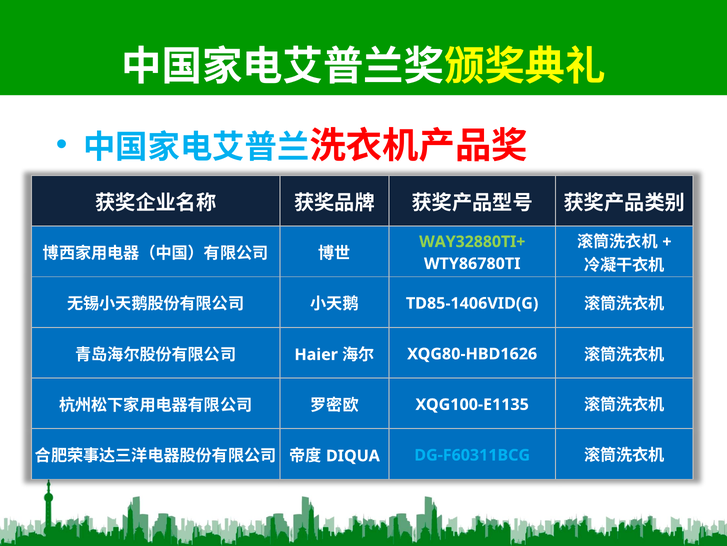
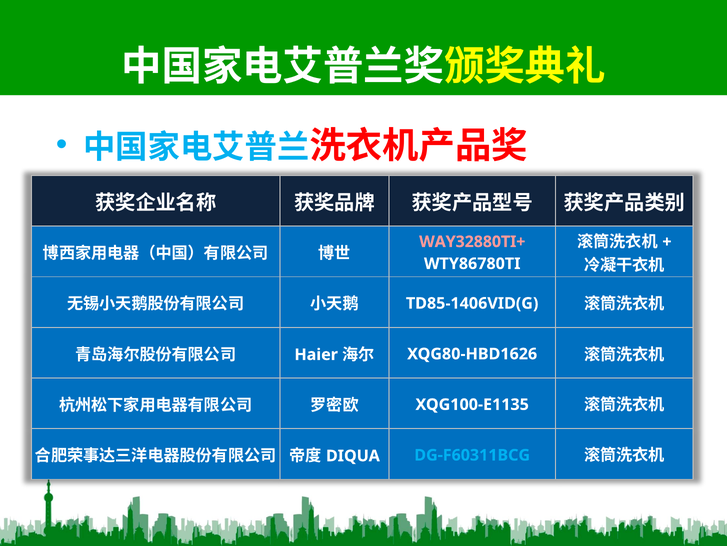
WAY32880TI+ colour: light green -> pink (472, 241)
